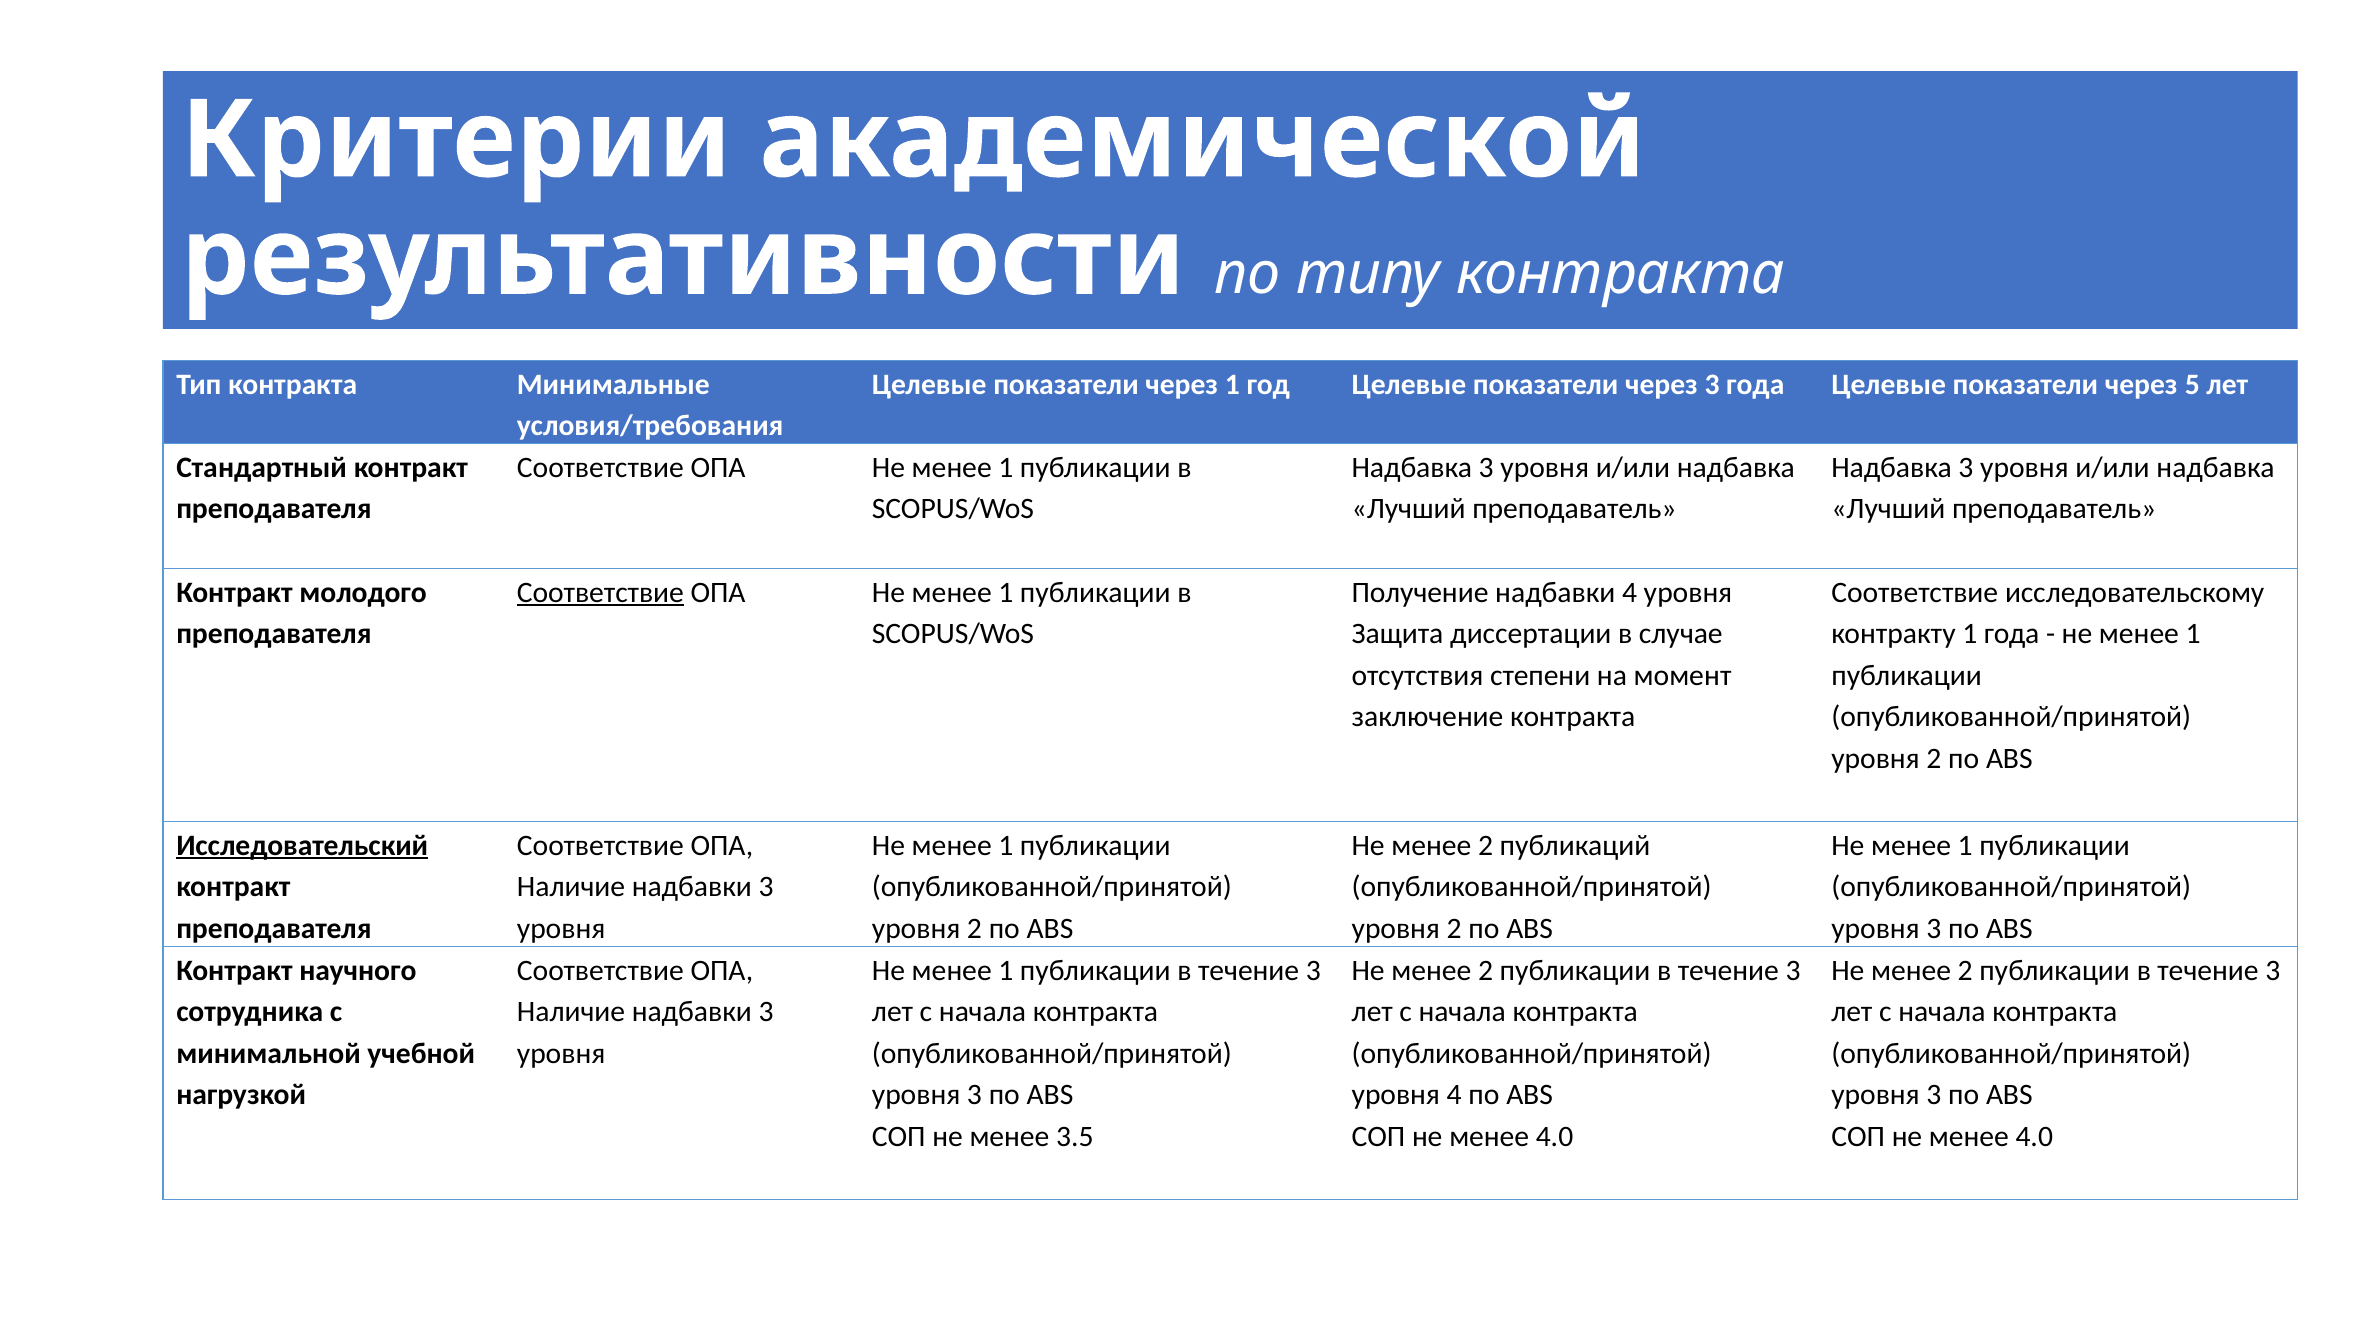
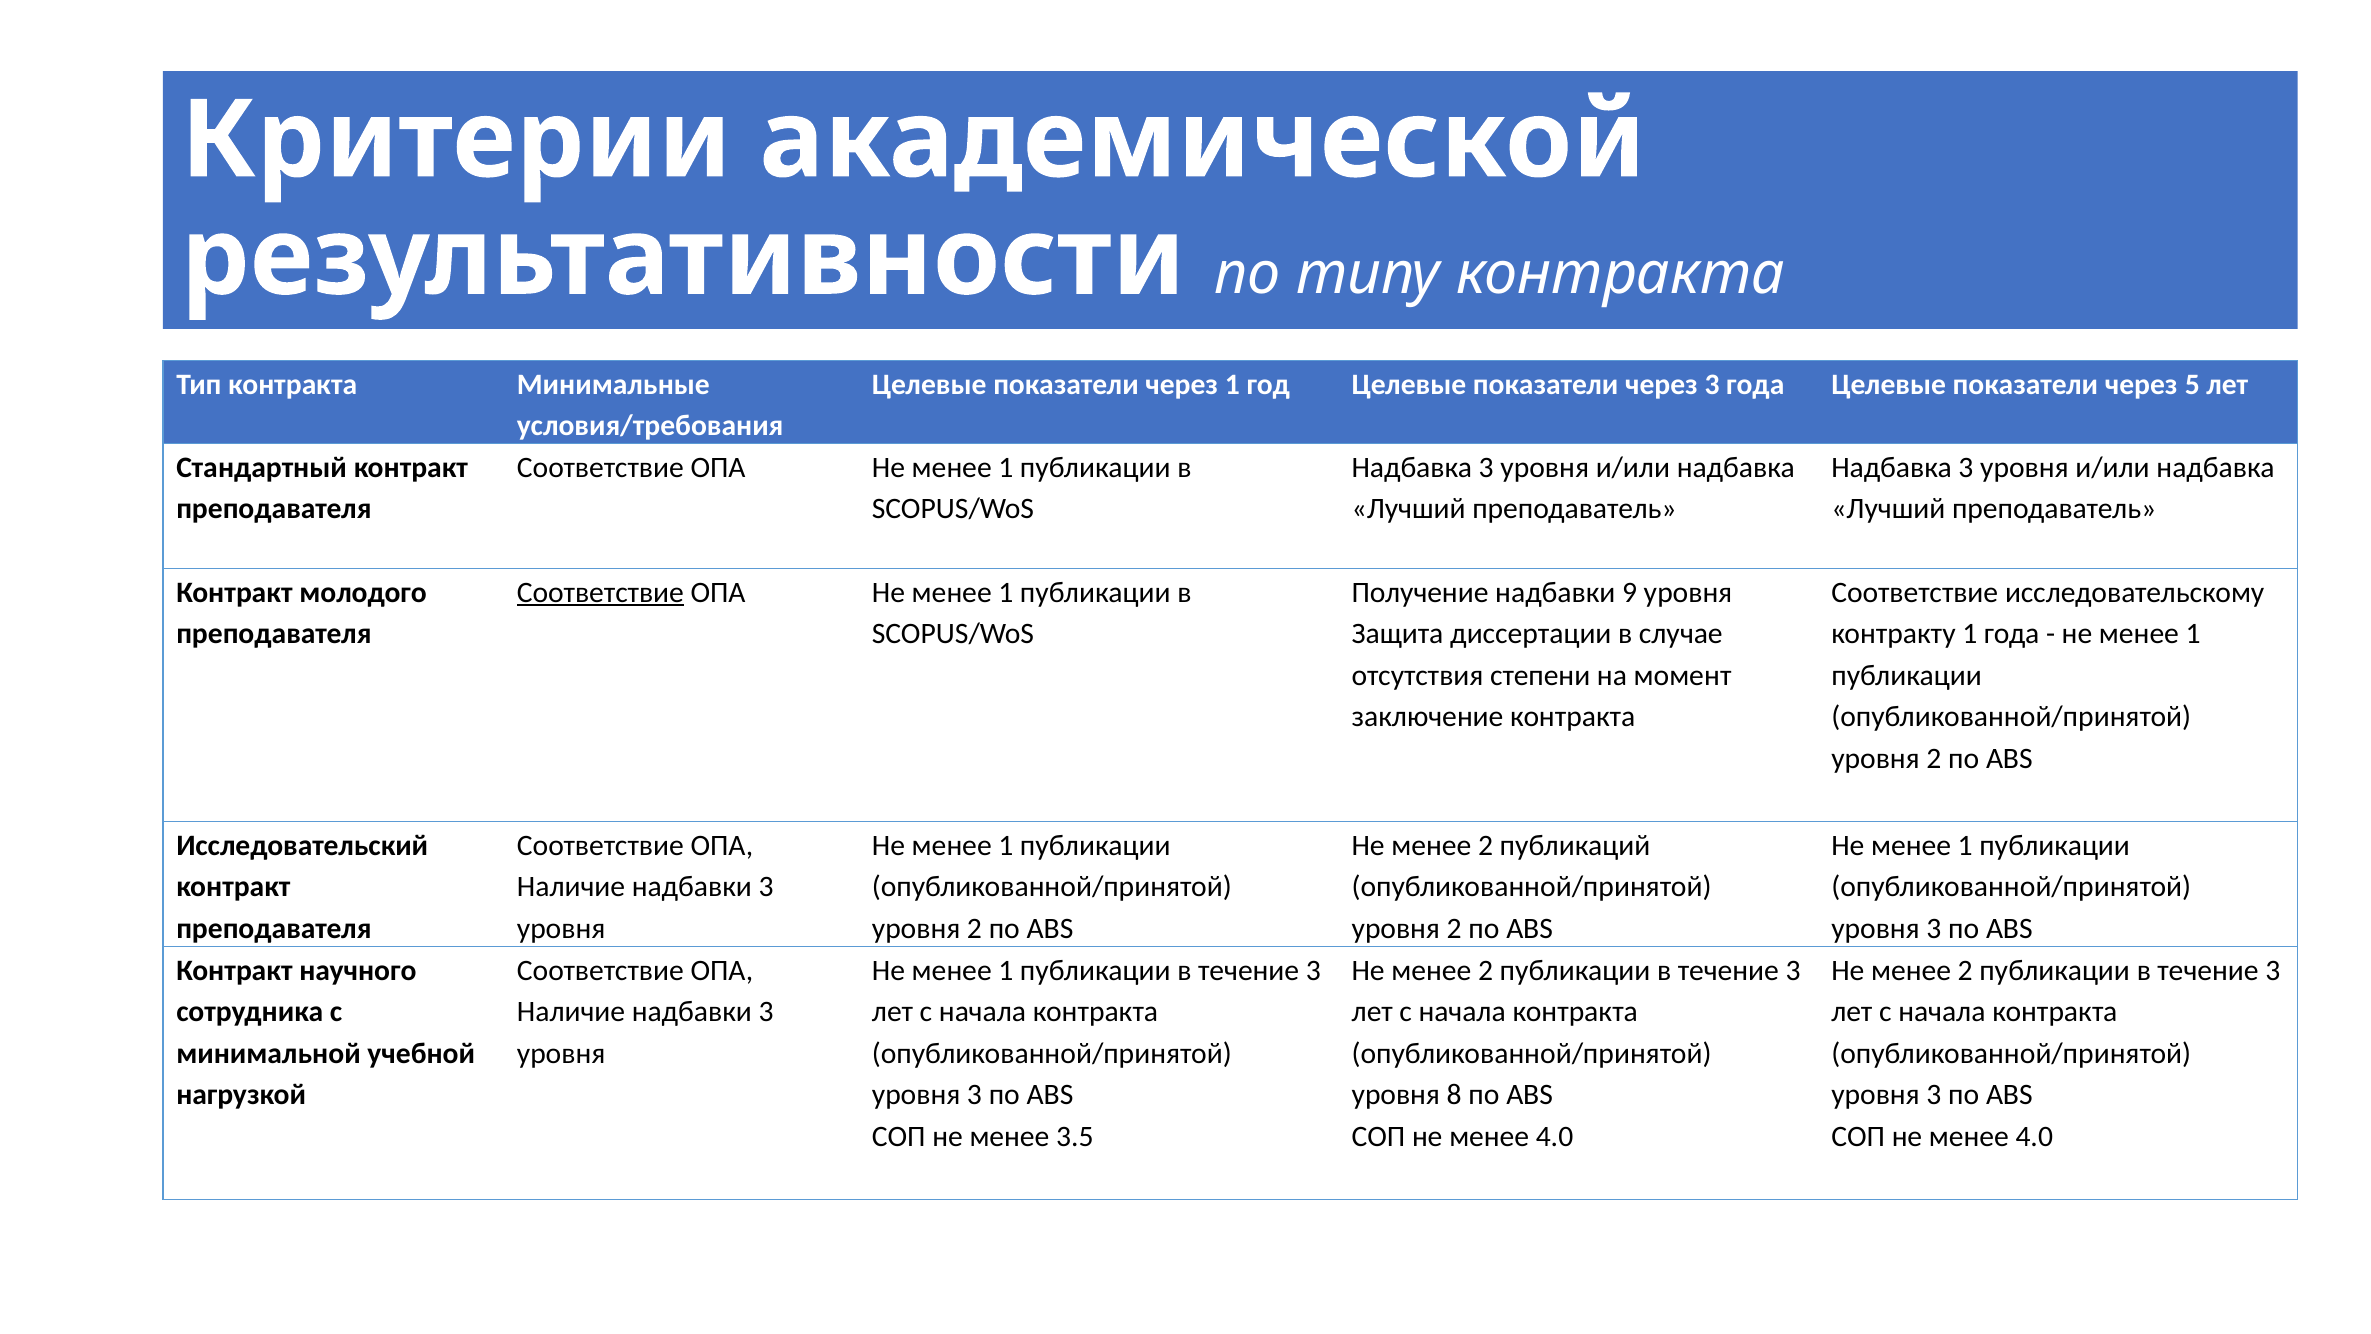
надбавки 4: 4 -> 9 (1630, 592)
Исследовательский underline: present -> none (302, 845)
уровня 4: 4 -> 8 (1454, 1095)
